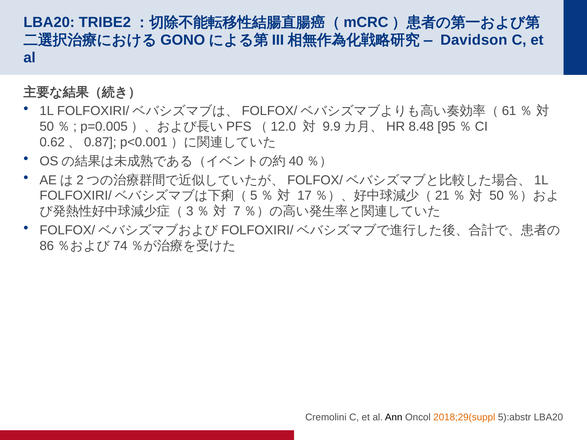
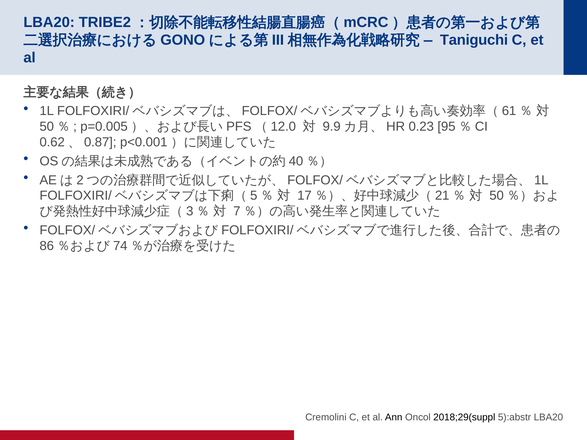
Davidson: Davidson -> Taniguchi (474, 40)
8.48: 8.48 -> 0.23 (421, 127)
2018;29(suppl colour: orange -> black (464, 417)
